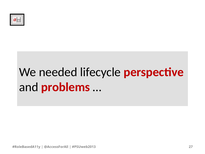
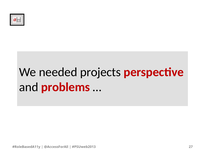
lifecycle: lifecycle -> projects (100, 72)
